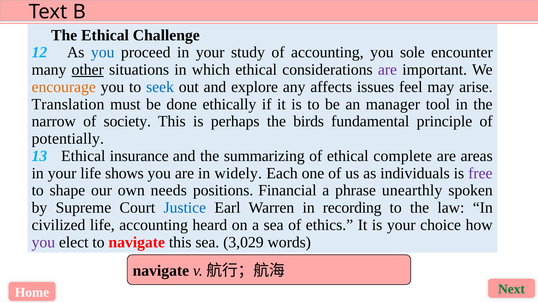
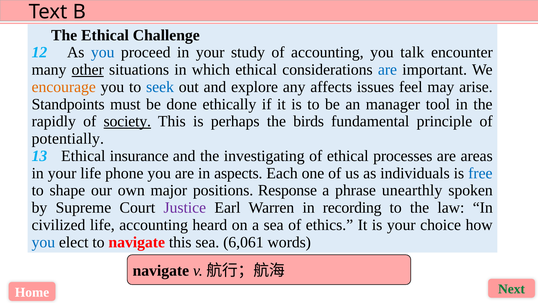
sole: sole -> talk (412, 52)
are colour: purple -> blue (387, 70)
Translation: Translation -> Standpoints (68, 104)
narrow: narrow -> rapidly (54, 121)
society underline: none -> present (127, 121)
summarizing: summarizing -> investigating (264, 156)
complete: complete -> processes (403, 156)
shows: shows -> phone (124, 173)
widely: widely -> aspects (238, 173)
free colour: purple -> blue (480, 173)
needs: needs -> major (169, 190)
Financial: Financial -> Response (287, 190)
Justice colour: blue -> purple (185, 207)
you colour: purple -> blue (43, 242)
3,029: 3,029 -> 6,061 (243, 242)
